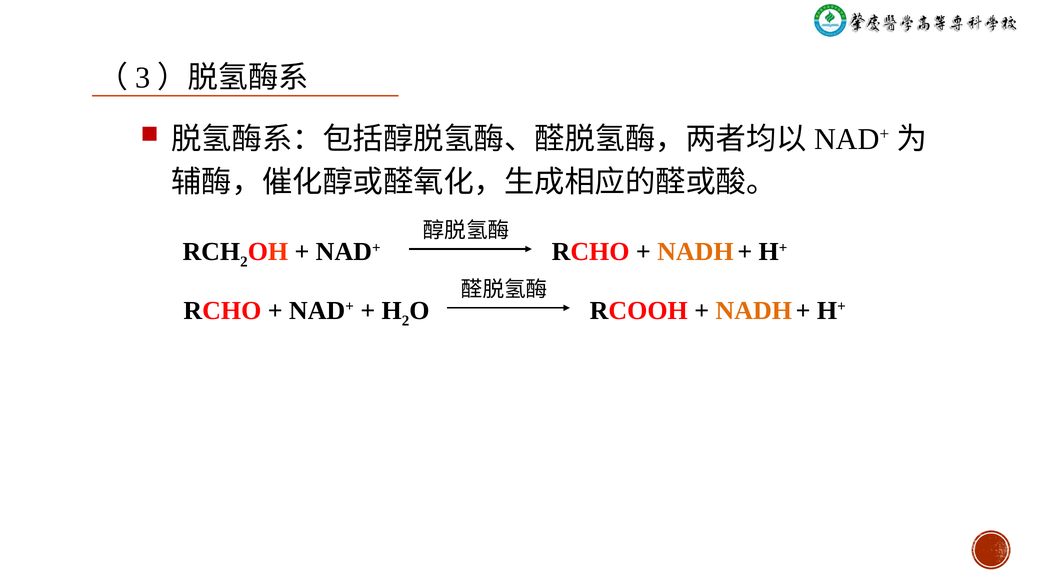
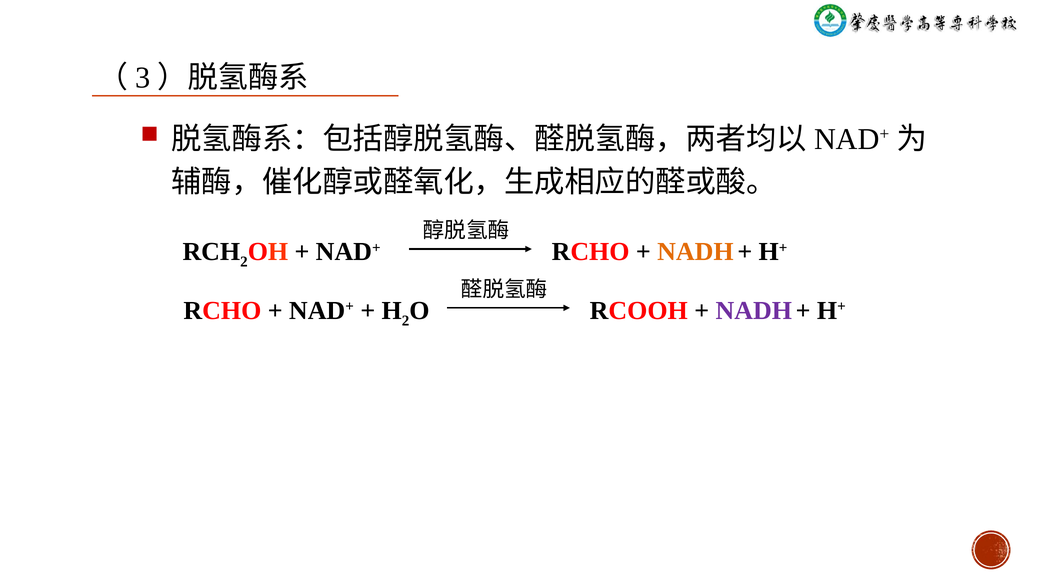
NADH colour: orange -> purple (754, 311)
